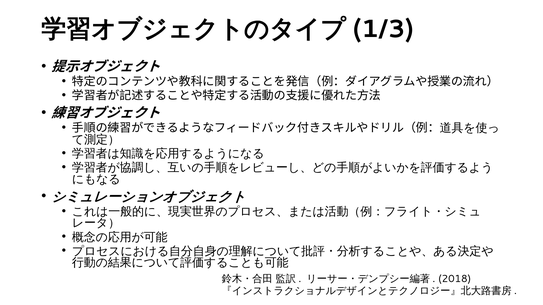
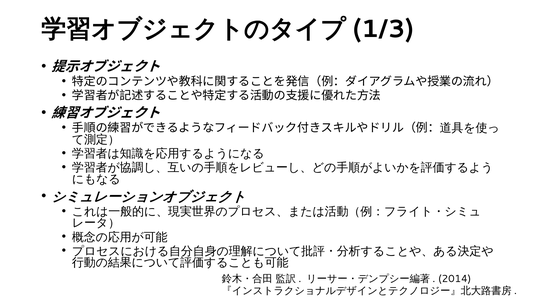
2018: 2018 -> 2014 (455, 279)
